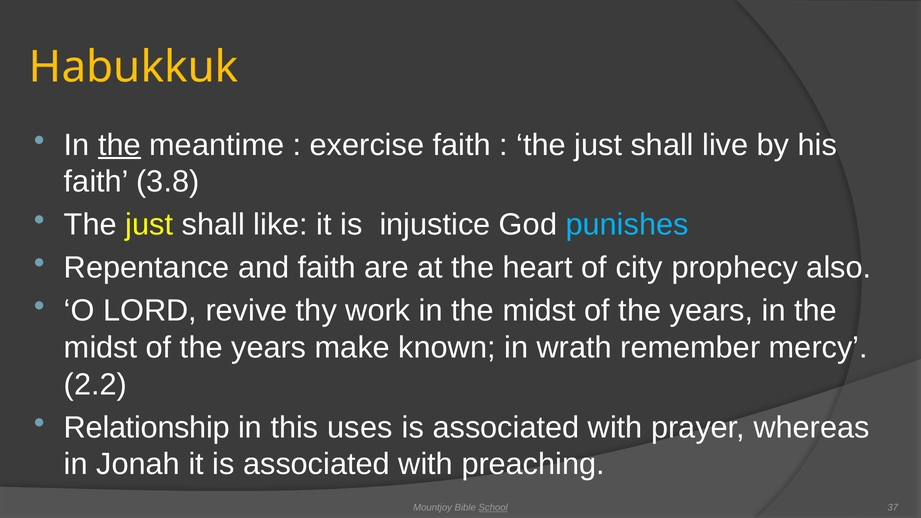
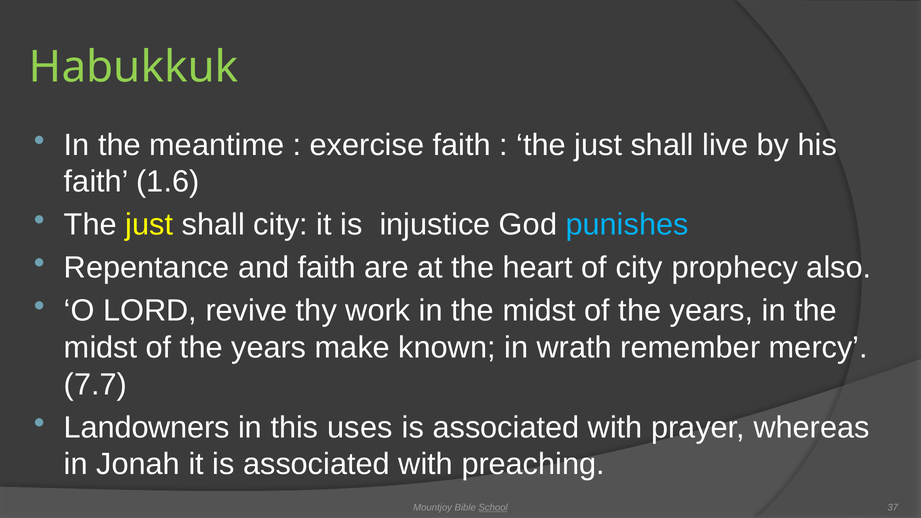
Habukkuk colour: yellow -> light green (134, 67)
the underline: present -> none (119, 145)
3.8: 3.8 -> 1.6 (168, 182)
shall like: like -> city (281, 225)
2.2: 2.2 -> 7.7 (96, 384)
Relationship: Relationship -> Landowners (147, 427)
